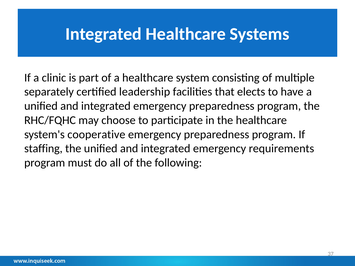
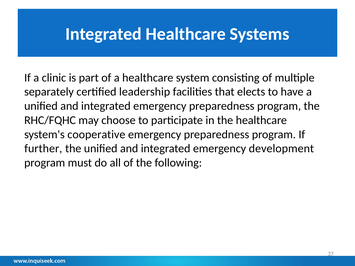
staffing: staffing -> further (43, 149)
requirements: requirements -> development (281, 149)
